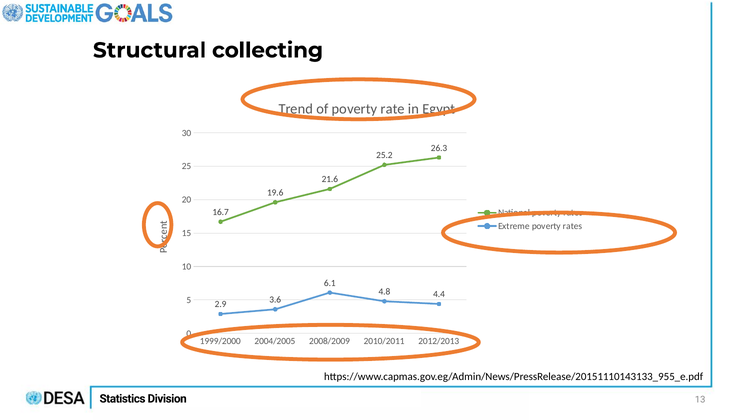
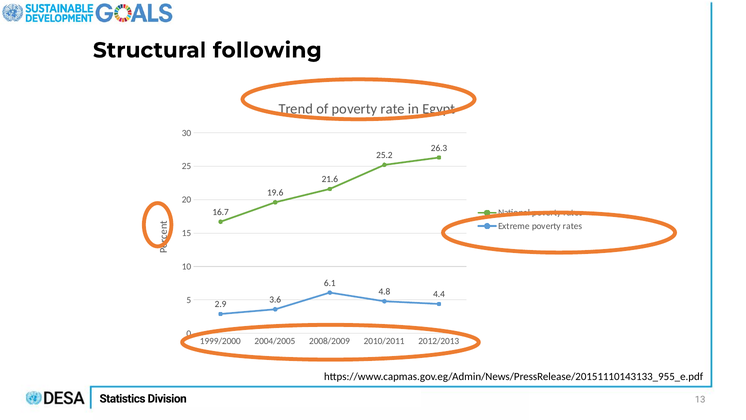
collecting: collecting -> following (267, 50)
